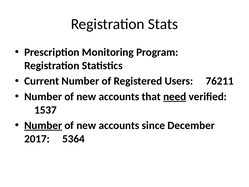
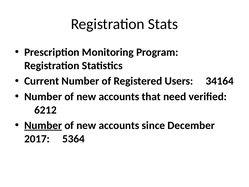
76211: 76211 -> 34164 (220, 81)
need underline: present -> none (175, 97)
1537: 1537 -> 6212 (45, 110)
